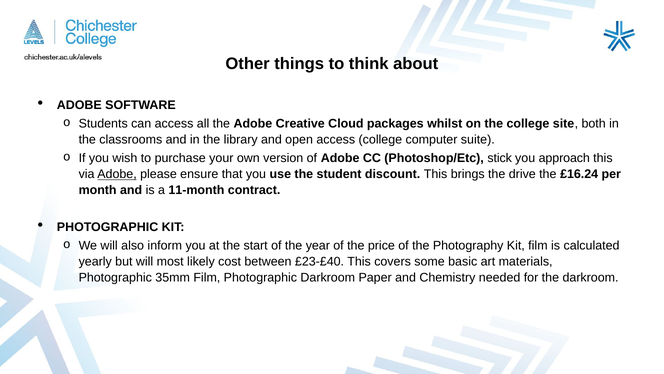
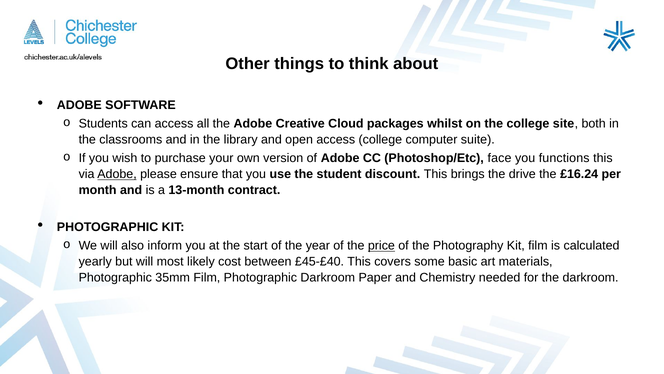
stick: stick -> face (500, 158)
approach: approach -> functions (564, 158)
11-month: 11-month -> 13-month (196, 190)
price underline: none -> present (381, 245)
£23-£40: £23-£40 -> £45-£40 (320, 261)
